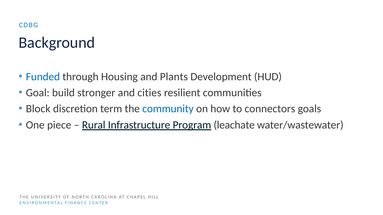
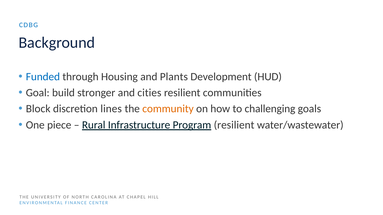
term: term -> lines (111, 109)
community colour: blue -> orange (168, 109)
connectors: connectors -> challenging (270, 109)
Program leachate: leachate -> resilient (234, 125)
